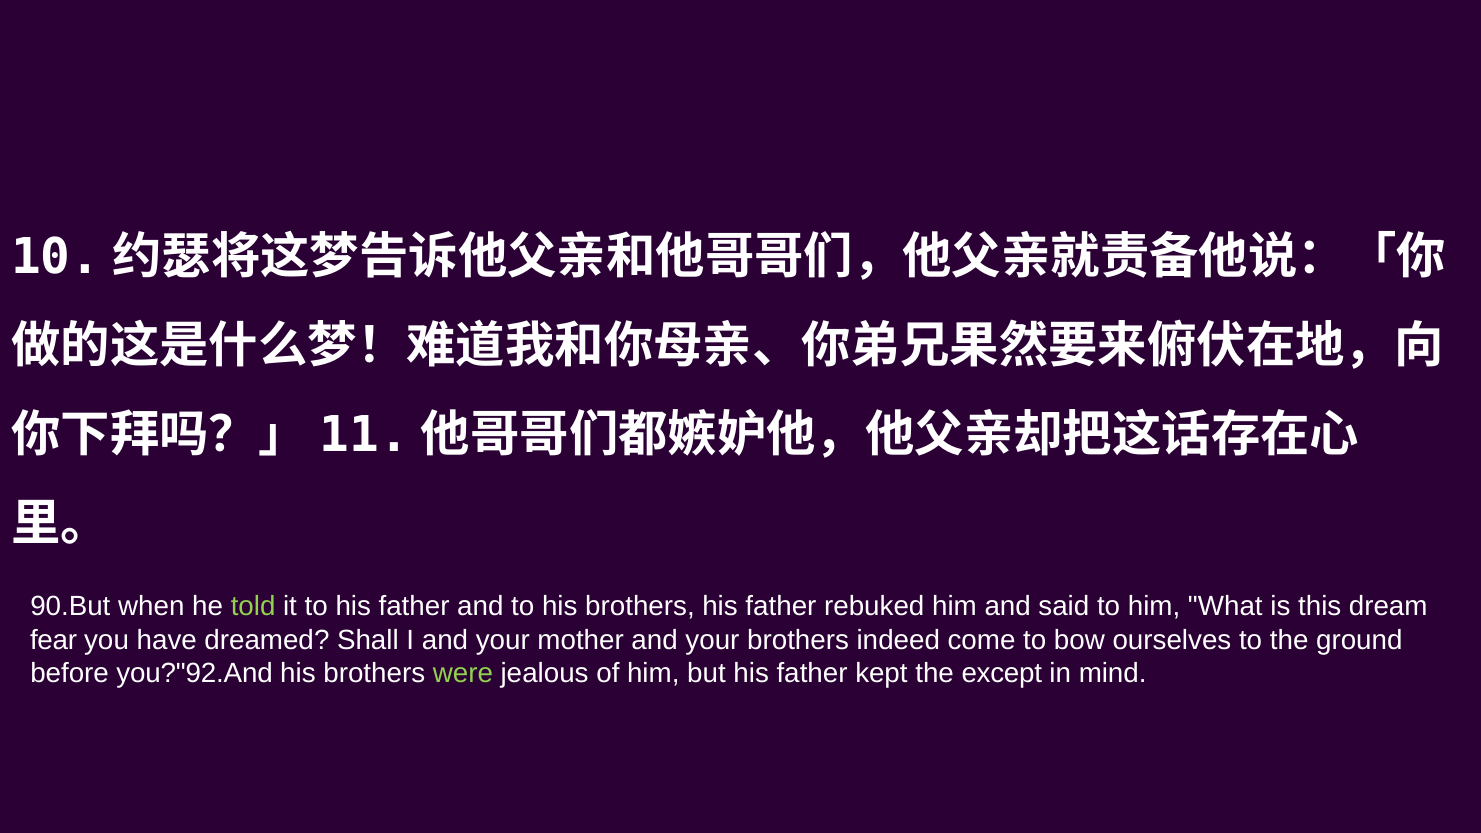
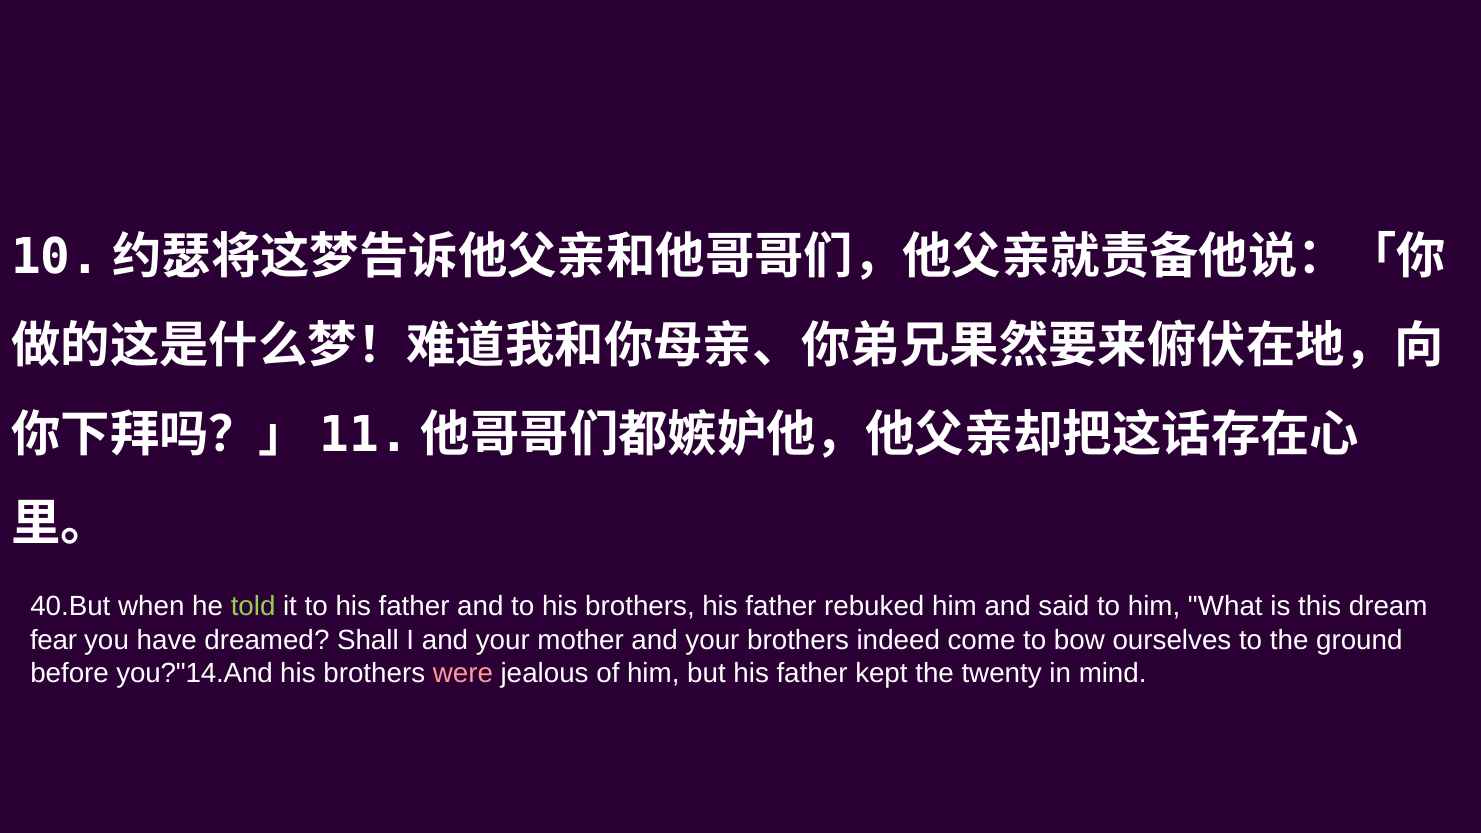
90.But: 90.But -> 40.But (70, 607)
you?"92.And: you?"92.And -> you?"14.And (195, 673)
were colour: light green -> pink (463, 673)
except: except -> twenty (1002, 673)
